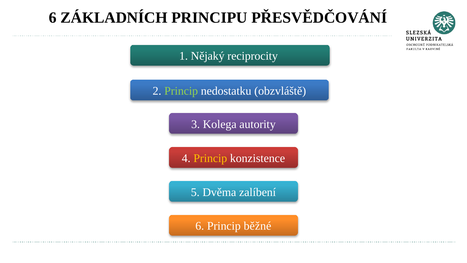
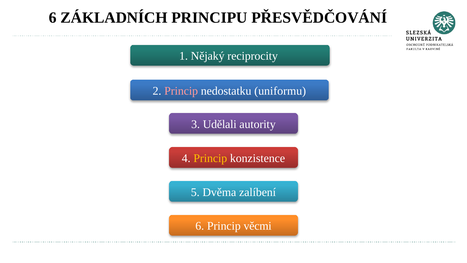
Princip colour: light green -> pink (181, 91)
obzvláště: obzvláště -> uniformu (280, 91)
Kolega: Kolega -> Udělali (220, 124)
běžné: běžné -> věcmi (258, 226)
